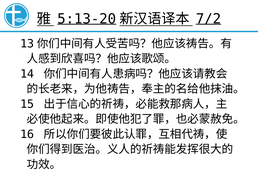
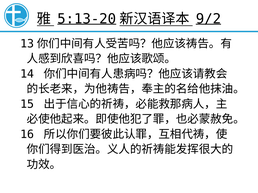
7/2: 7/2 -> 9/2 (208, 19)
